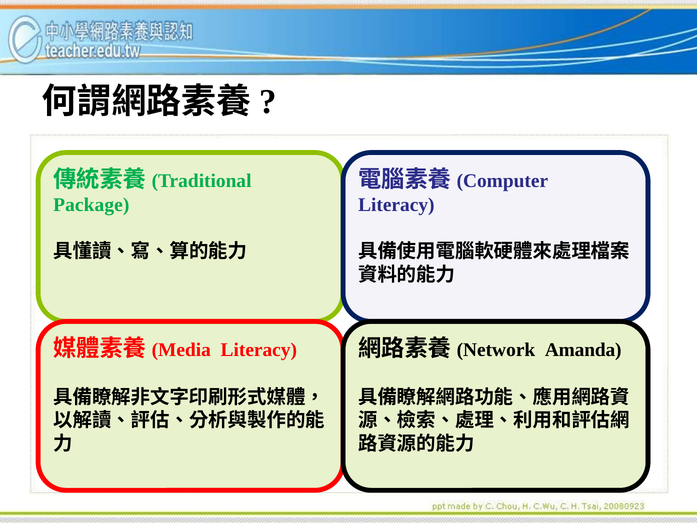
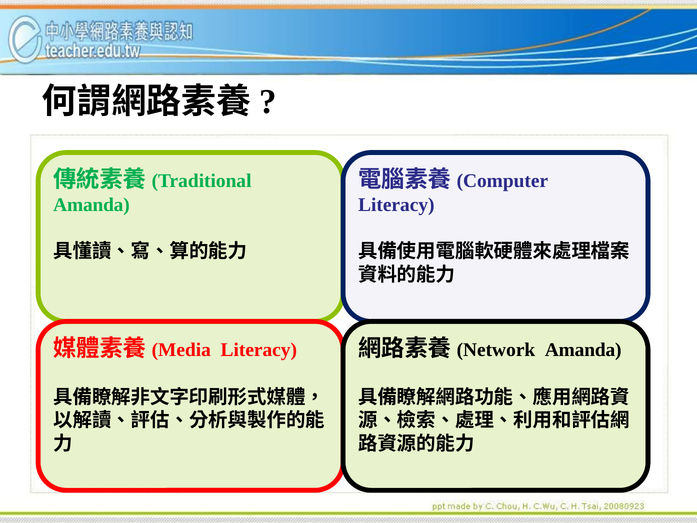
Package: Package -> Amanda (91, 205)
